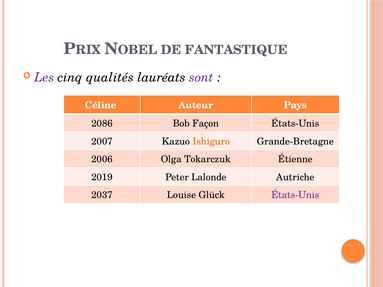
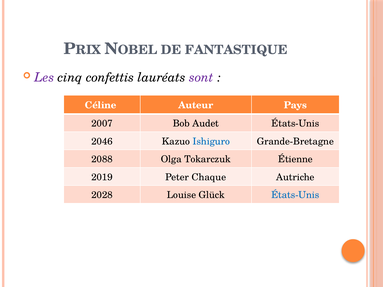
qualités: qualités -> confettis (110, 77)
2086: 2086 -> 2007 (102, 124)
Façon: Façon -> Audet (206, 124)
2007: 2007 -> 2046 (102, 142)
Ishiguro colour: orange -> blue (211, 142)
2006: 2006 -> 2088 (102, 159)
Lalonde: Lalonde -> Chaque (209, 177)
2037: 2037 -> 2028 (102, 195)
États-Unis colour: purple -> blue (295, 195)
